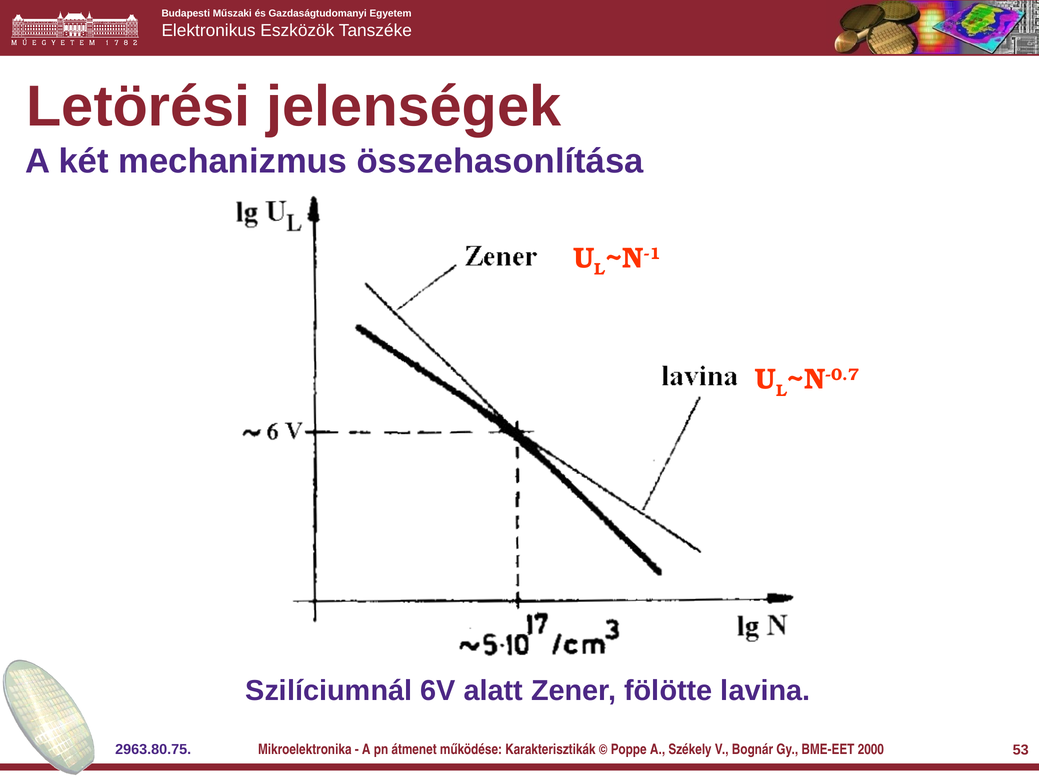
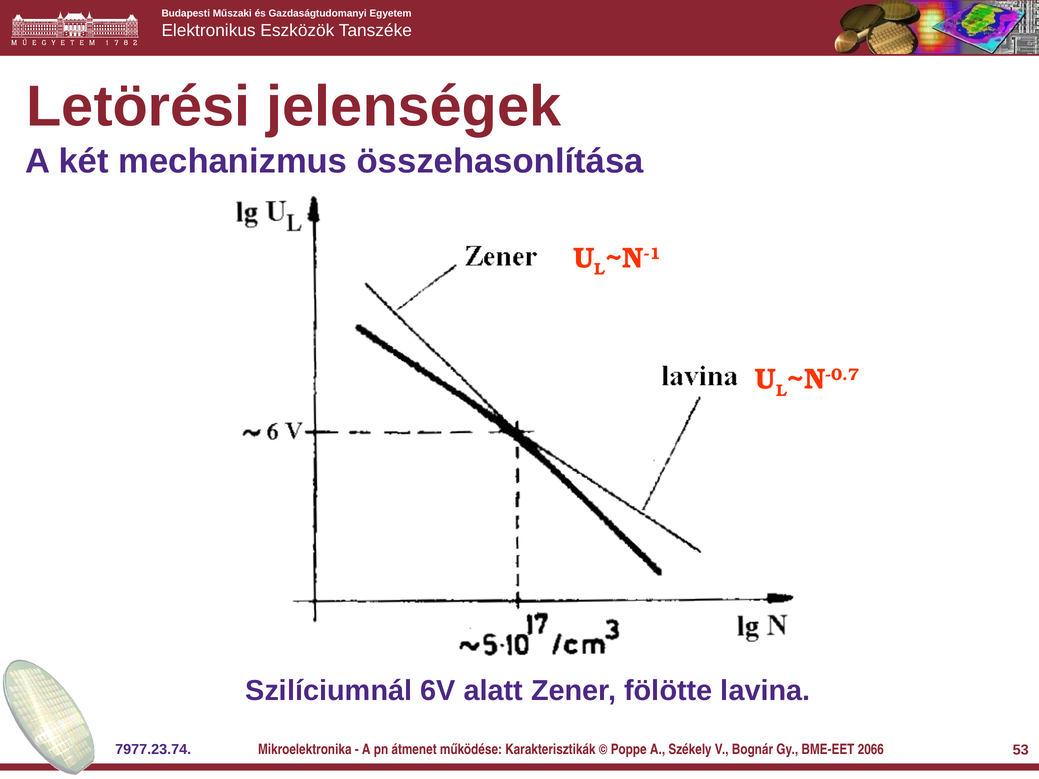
2963.80.75: 2963.80.75 -> 7977.23.74 (153, 750)
2000: 2000 -> 2066 (871, 750)
